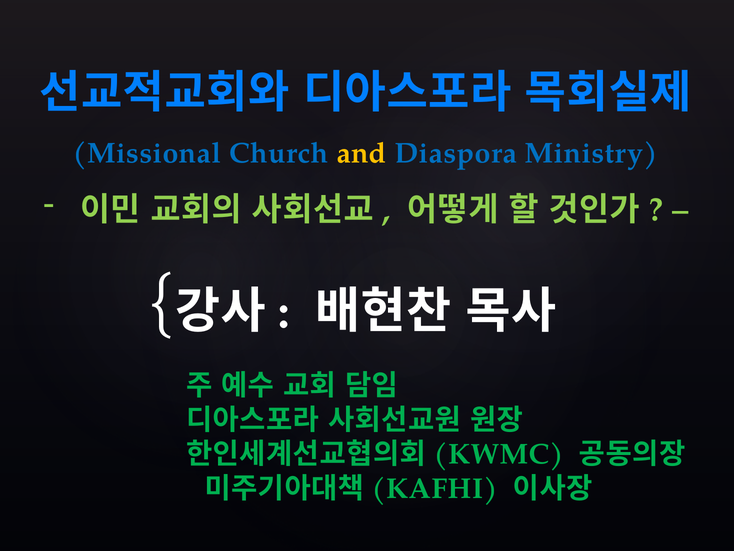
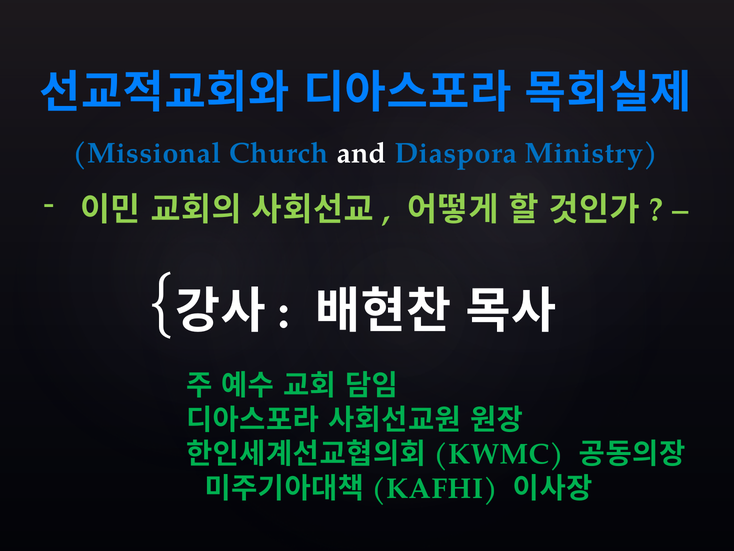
and colour: yellow -> white (361, 153)
